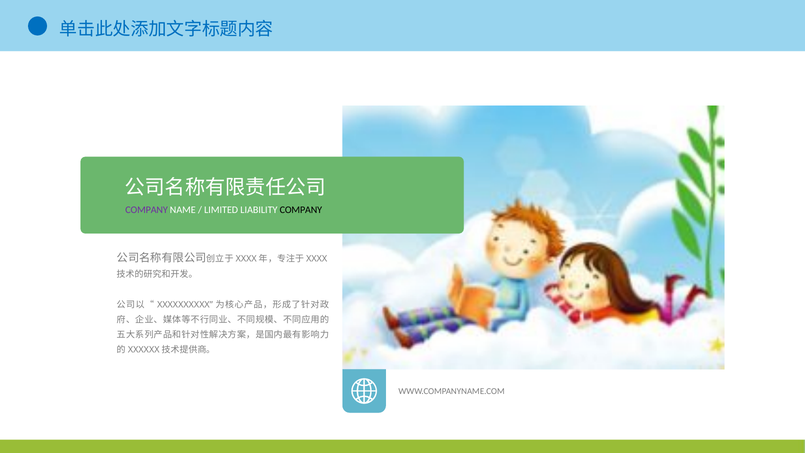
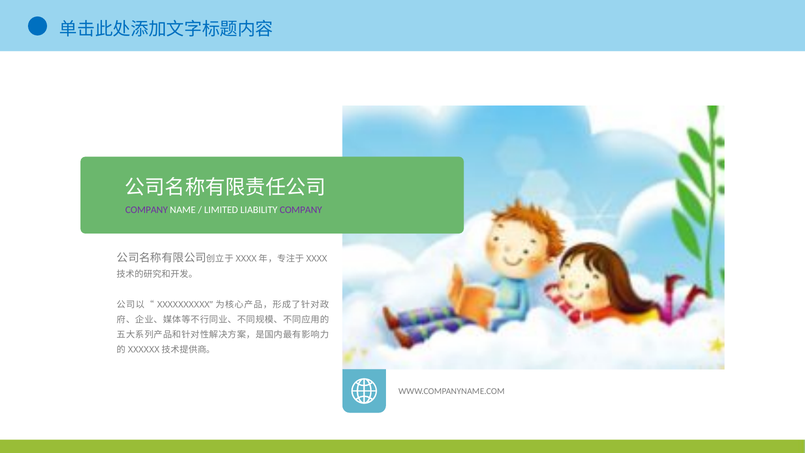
COMPANY colour: black -> purple (301, 210)
